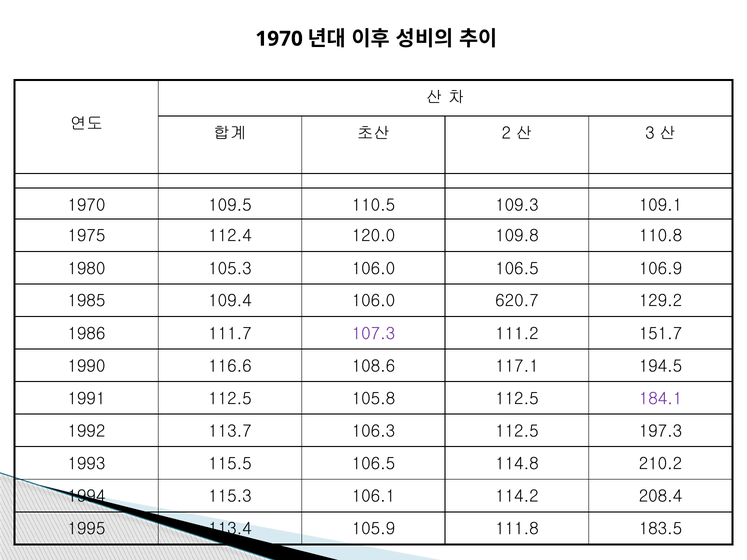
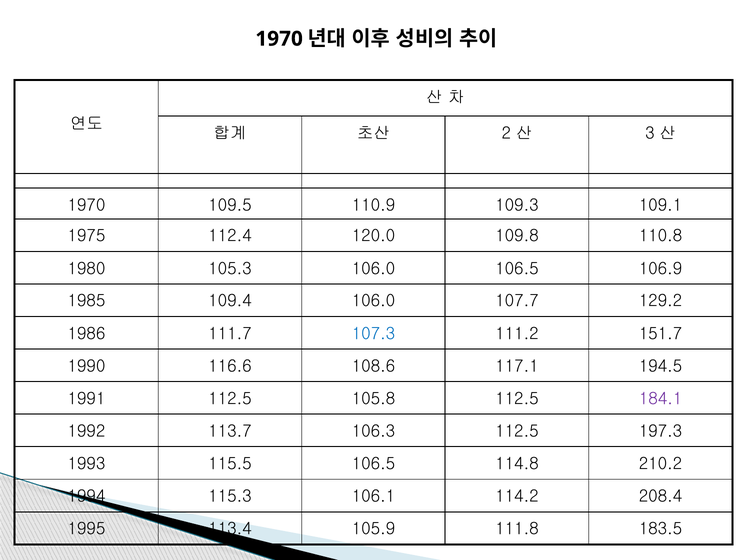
110.5: 110.5 -> 110.9 (373, 205)
620.7: 620.7 -> 107.7 (517, 301)
107.3 colour: purple -> blue (373, 334)
